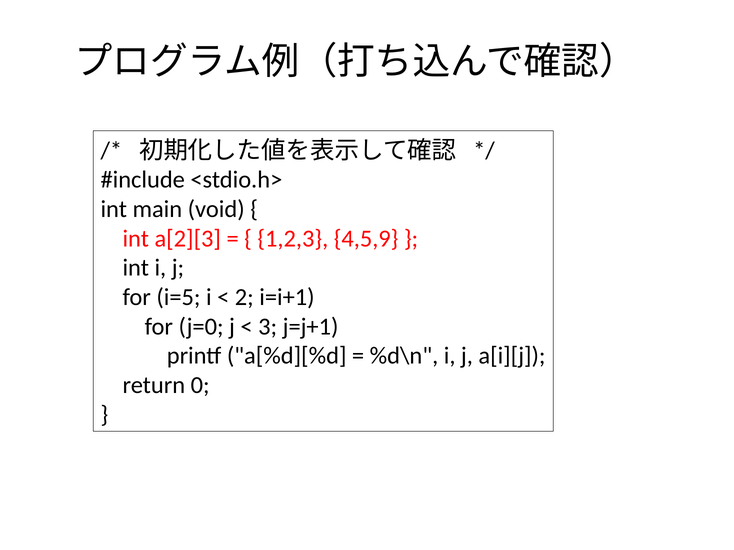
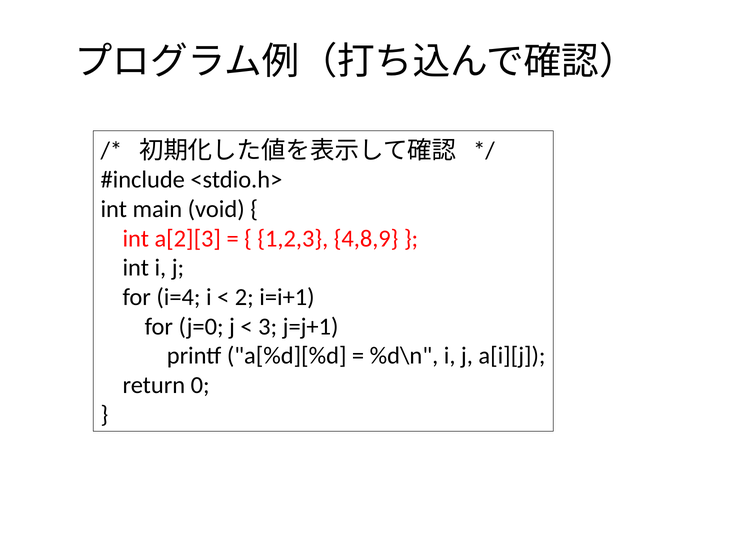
4,5,9: 4,5,9 -> 4,8,9 (366, 239)
i=5: i=5 -> i=4 (178, 298)
